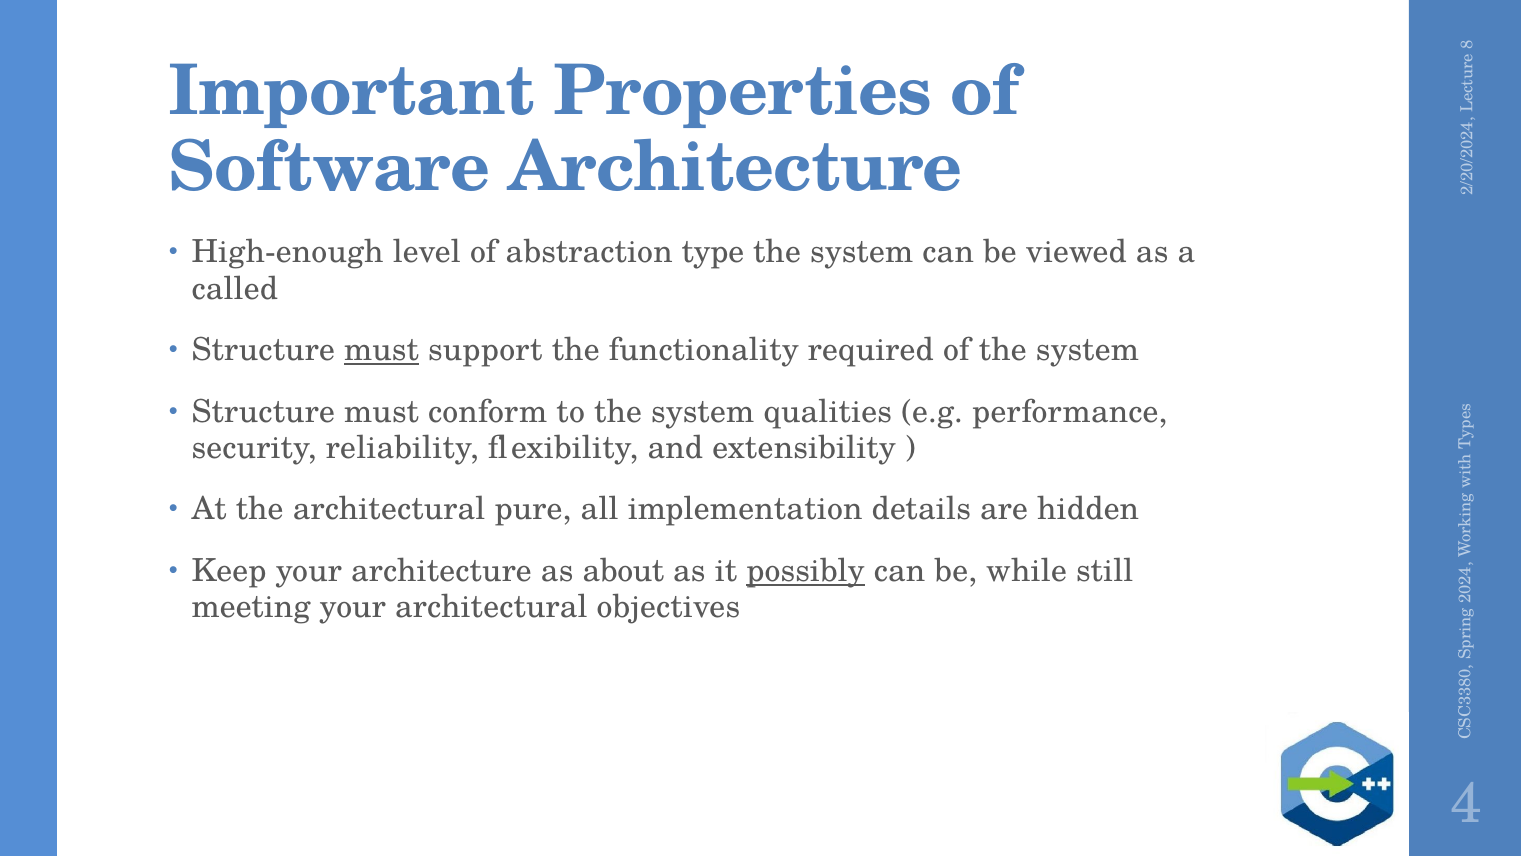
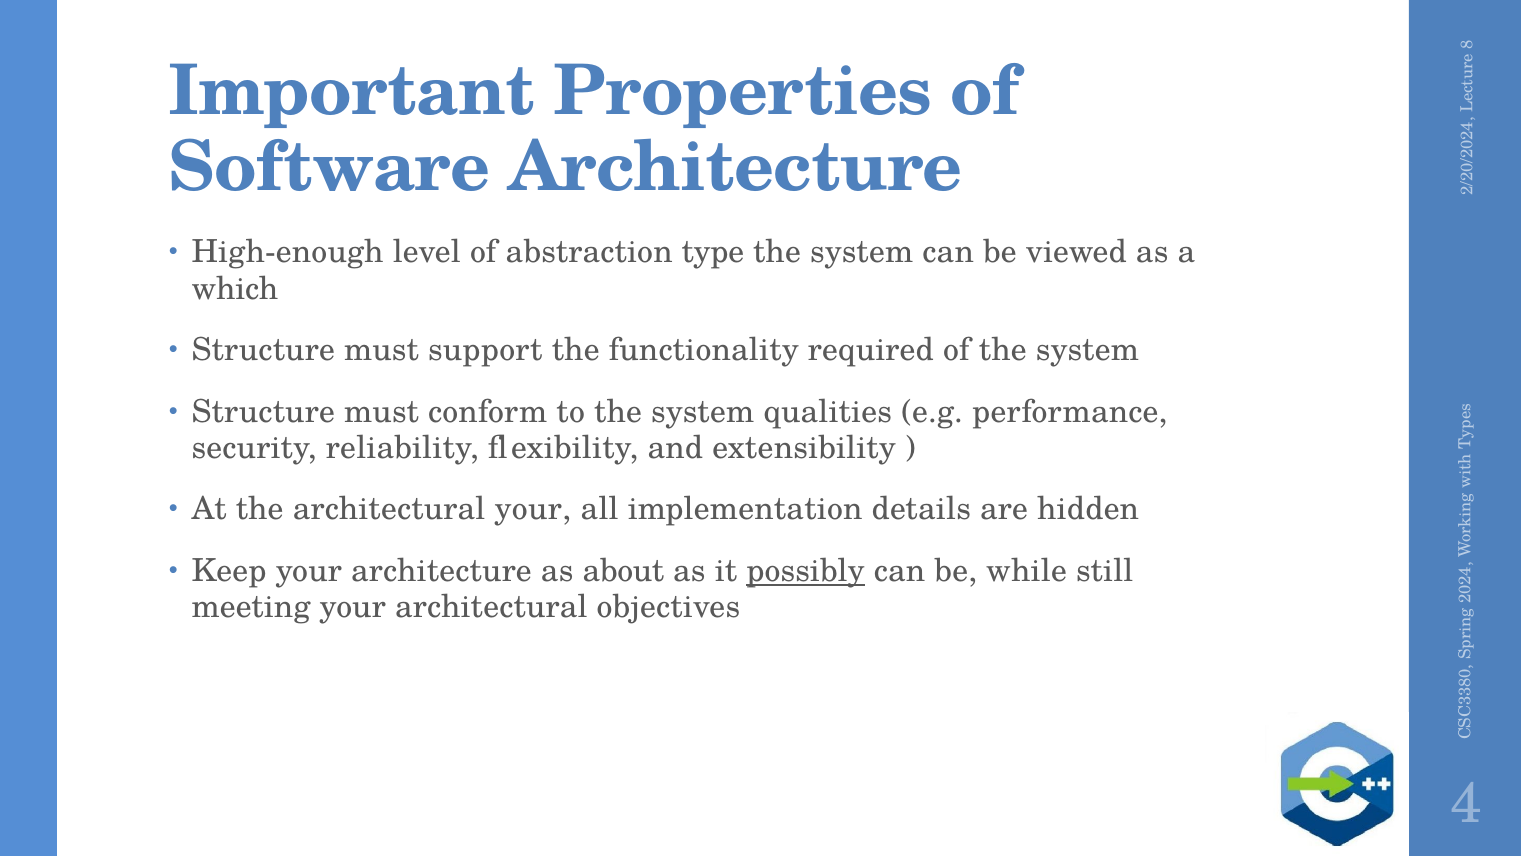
called: called -> which (235, 288)
must underline: present -> none (382, 350)
architectural pure: pure -> your (533, 509)
